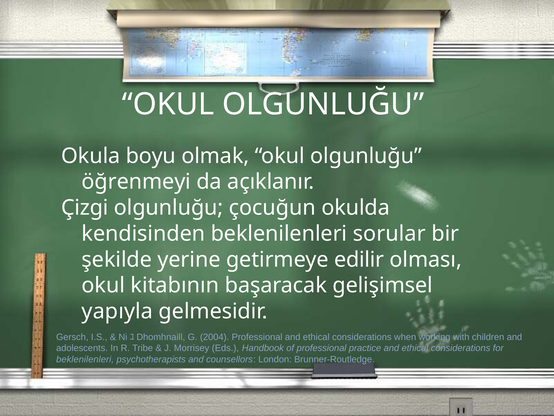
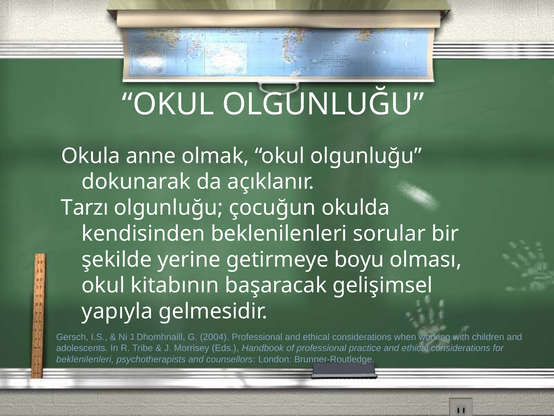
boyu: boyu -> anne (151, 156)
öğrenmeyi: öğrenmeyi -> dokunarak (136, 182)
Çizgi: Çizgi -> Tarzı (85, 208)
edilir: edilir -> boyu (359, 259)
